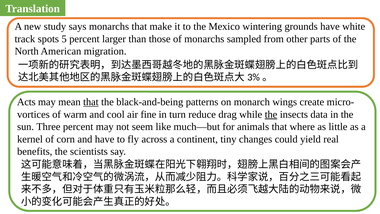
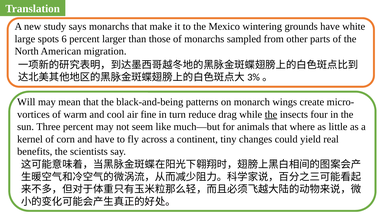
track: track -> large (25, 39)
5: 5 -> 6 (64, 39)
Acts: Acts -> Will (26, 102)
that underline: present -> none (91, 102)
data: data -> four (319, 114)
